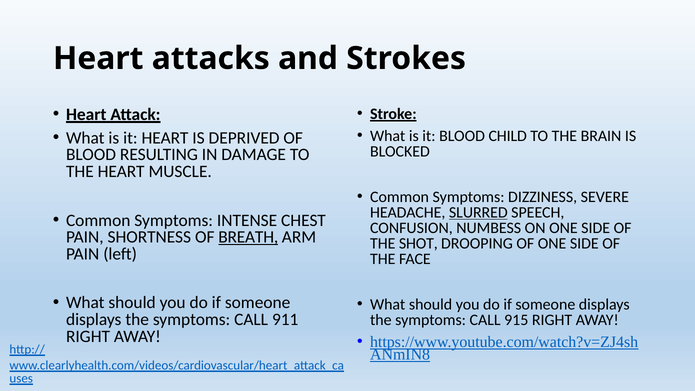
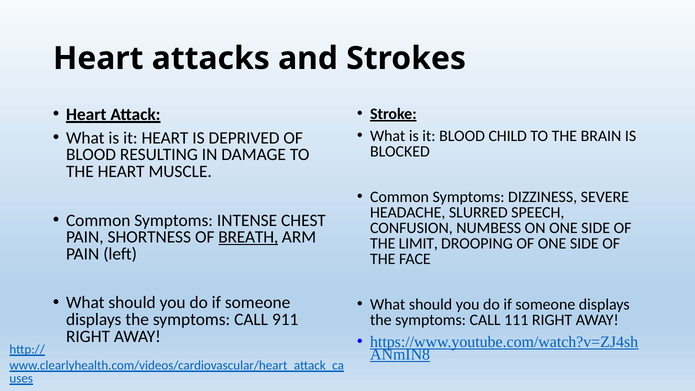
SLURRED underline: present -> none (478, 212)
SHOT: SHOT -> LIMIT (418, 243)
915: 915 -> 111 (516, 320)
